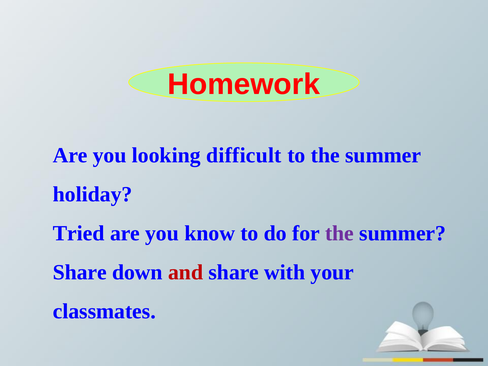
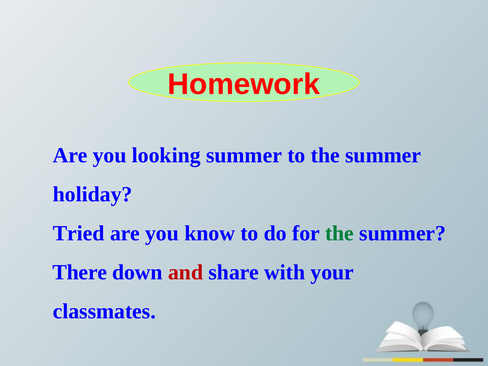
looking difficult: difficult -> summer (244, 155)
the colour: purple -> green (339, 233)
Share: Share -> There (80, 272)
